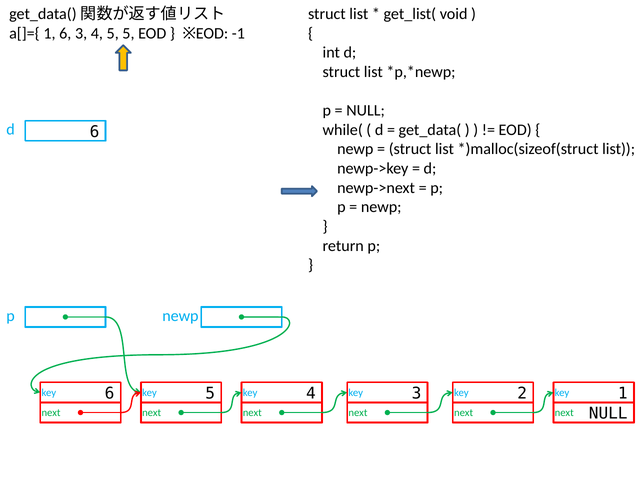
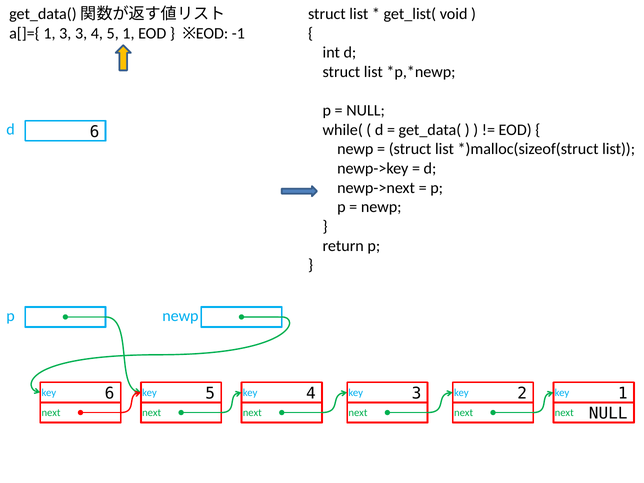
1 6: 6 -> 3 (65, 33)
5 5: 5 -> 1 (128, 33)
